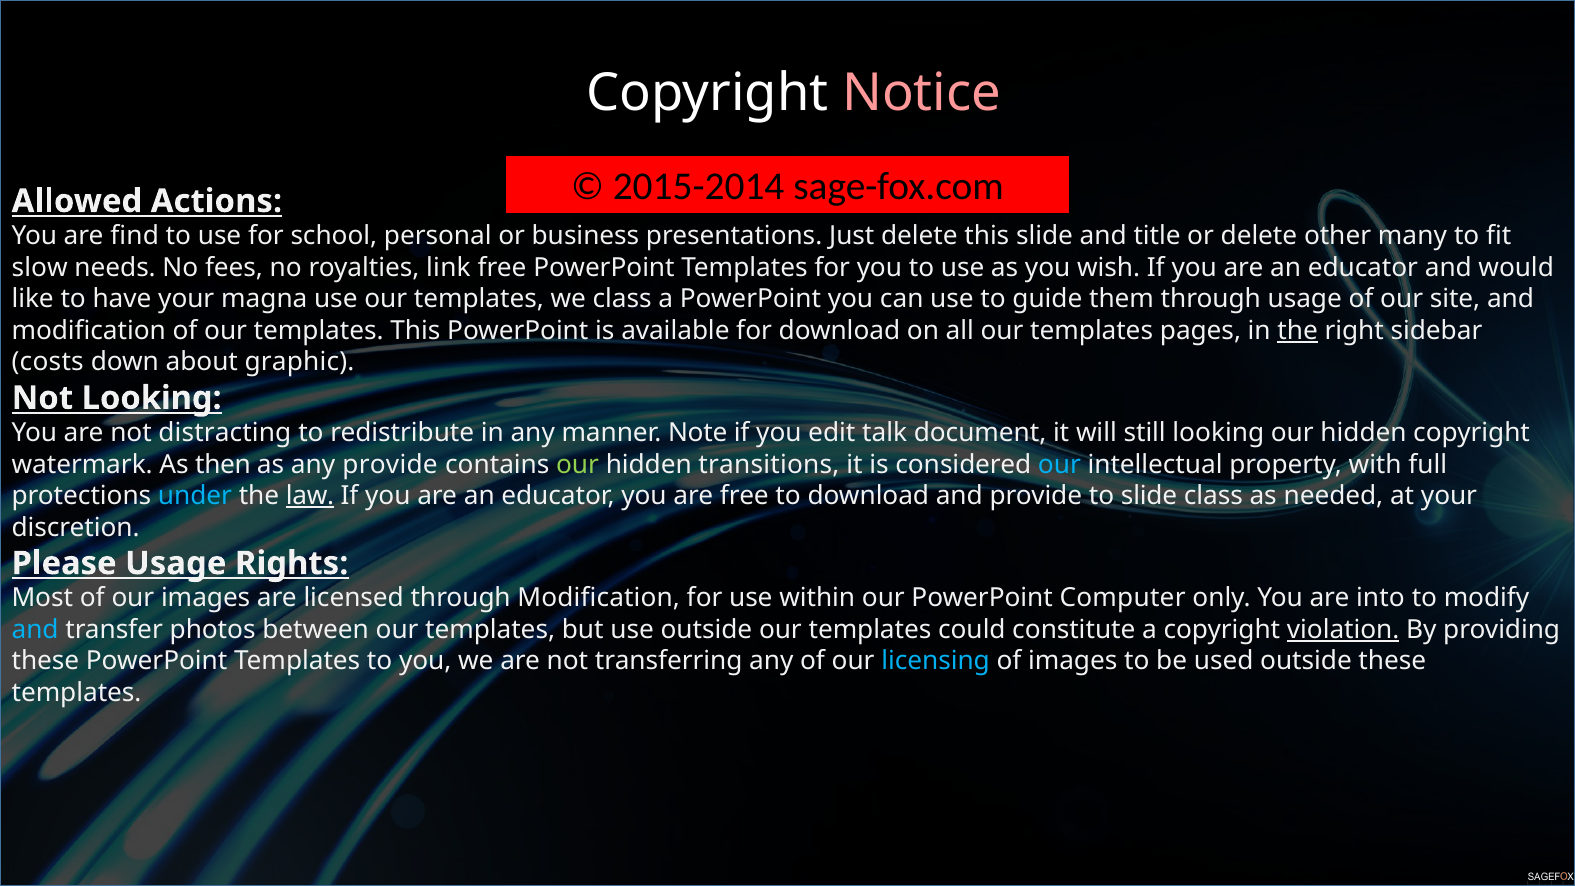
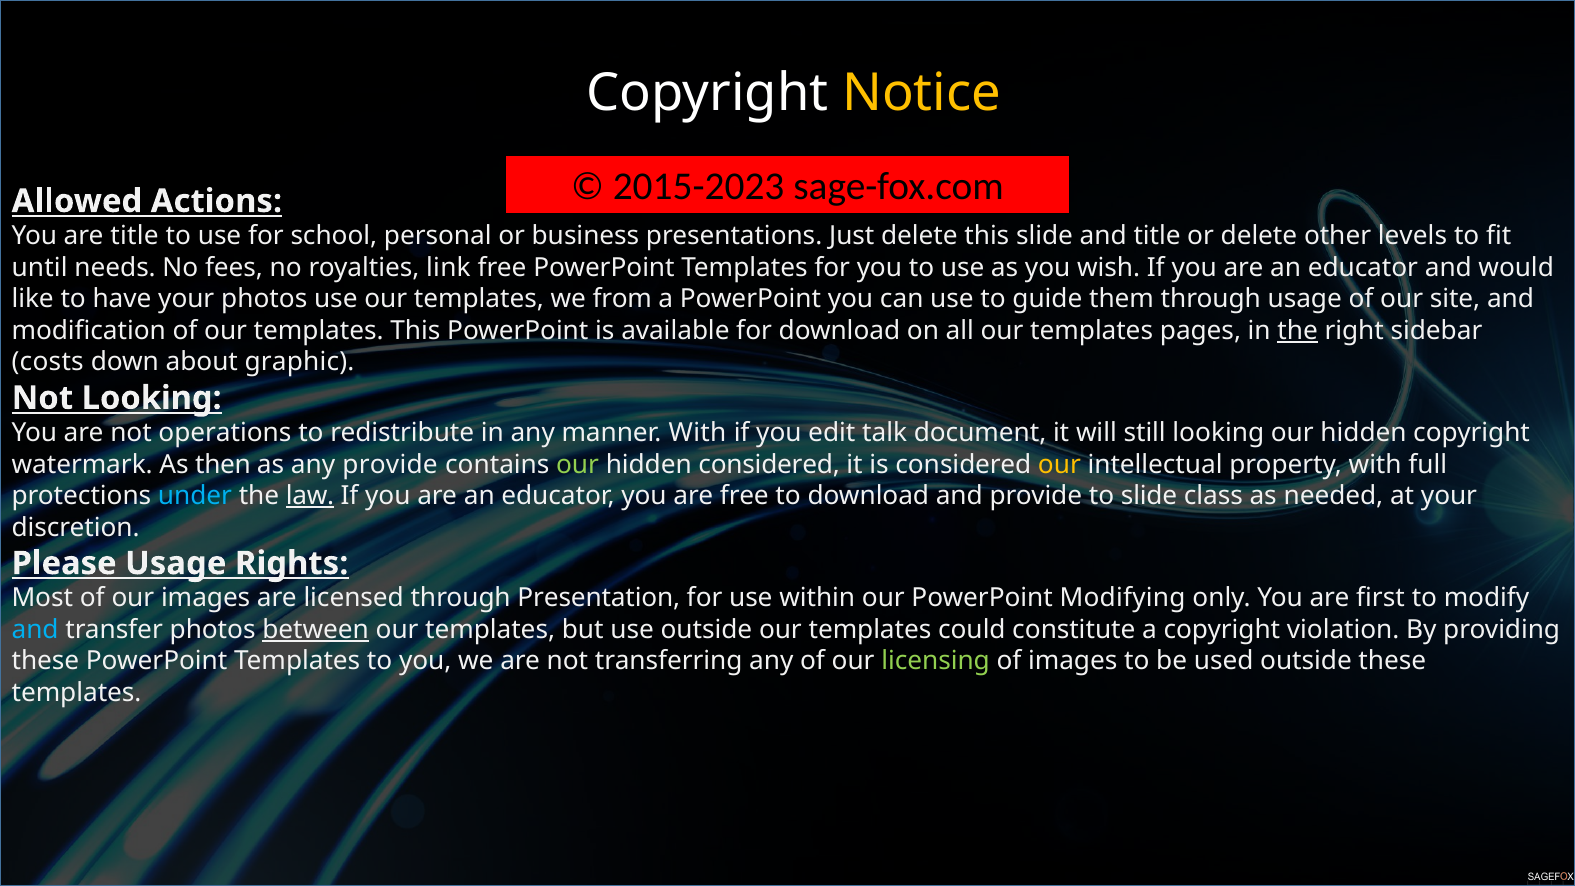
Notice colour: pink -> yellow (922, 93)
2015-2014: 2015-2014 -> 2015-2023 (699, 187)
are find: find -> title (135, 236)
many: many -> levels (1412, 236)
slow: slow -> until (40, 268)
your magna: magna -> photos (264, 299)
we class: class -> from (622, 299)
distracting: distracting -> operations (225, 433)
manner Note: Note -> With (697, 433)
hidden transitions: transitions -> considered (769, 464)
our colour: light blue -> yellow (1059, 464)
through Modification: Modification -> Presentation (599, 598)
Computer: Computer -> Modifying (1123, 598)
into: into -> first (1380, 598)
between underline: none -> present (316, 630)
violation underline: present -> none (1343, 630)
licensing colour: light blue -> light green (936, 661)
